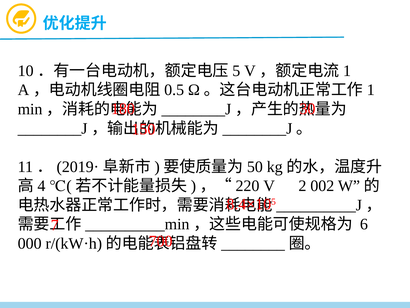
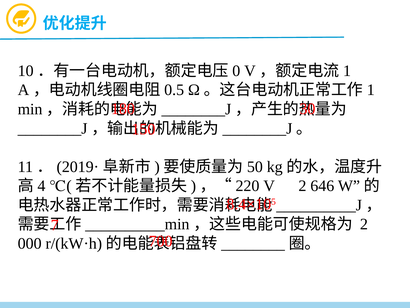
5: 5 -> 0 (236, 71)
002: 002 -> 646 (322, 186)
6: 6 -> 2 (364, 224)
